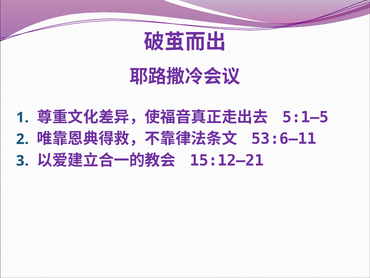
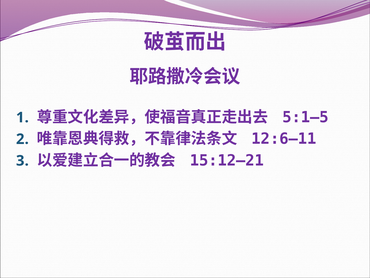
53:6–11: 53:6–11 -> 12:6–11 (284, 139)
